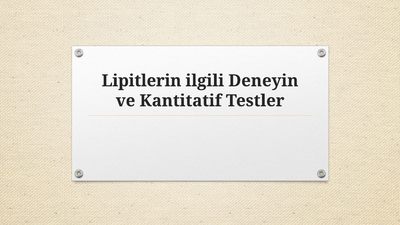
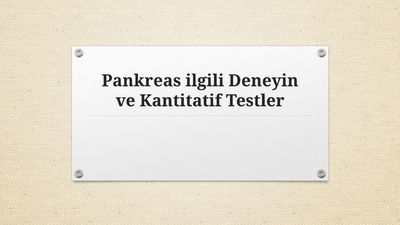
Lipitlerin: Lipitlerin -> Pankreas (141, 81)
